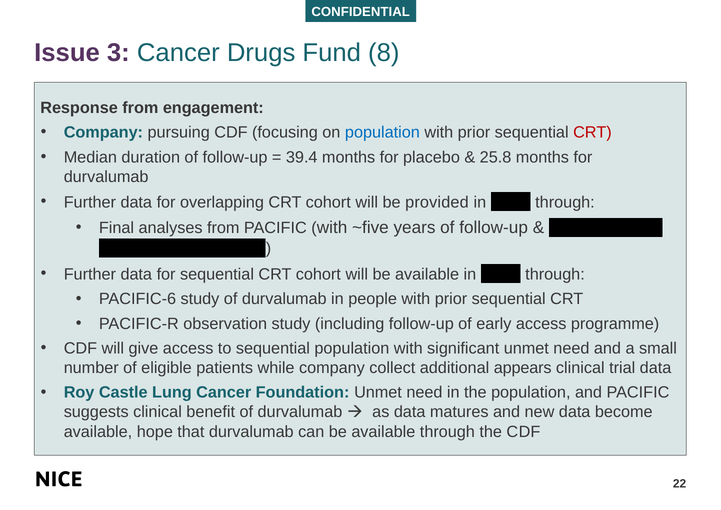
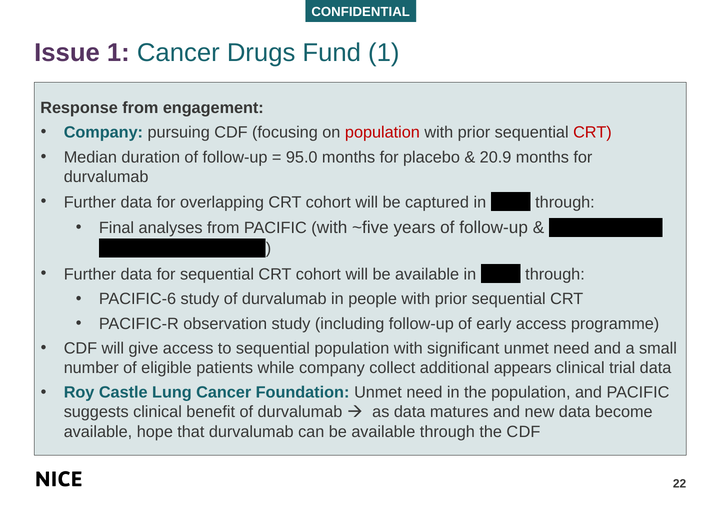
Issue 3: 3 -> 1 (118, 53)
Fund 8: 8 -> 1 (384, 53)
population colour: blue -> red (382, 132)
39.4: 39.4 -> 95.0 (302, 157)
25.8: 25.8 -> 20.9 (496, 157)
provided: provided -> captured (437, 202)
